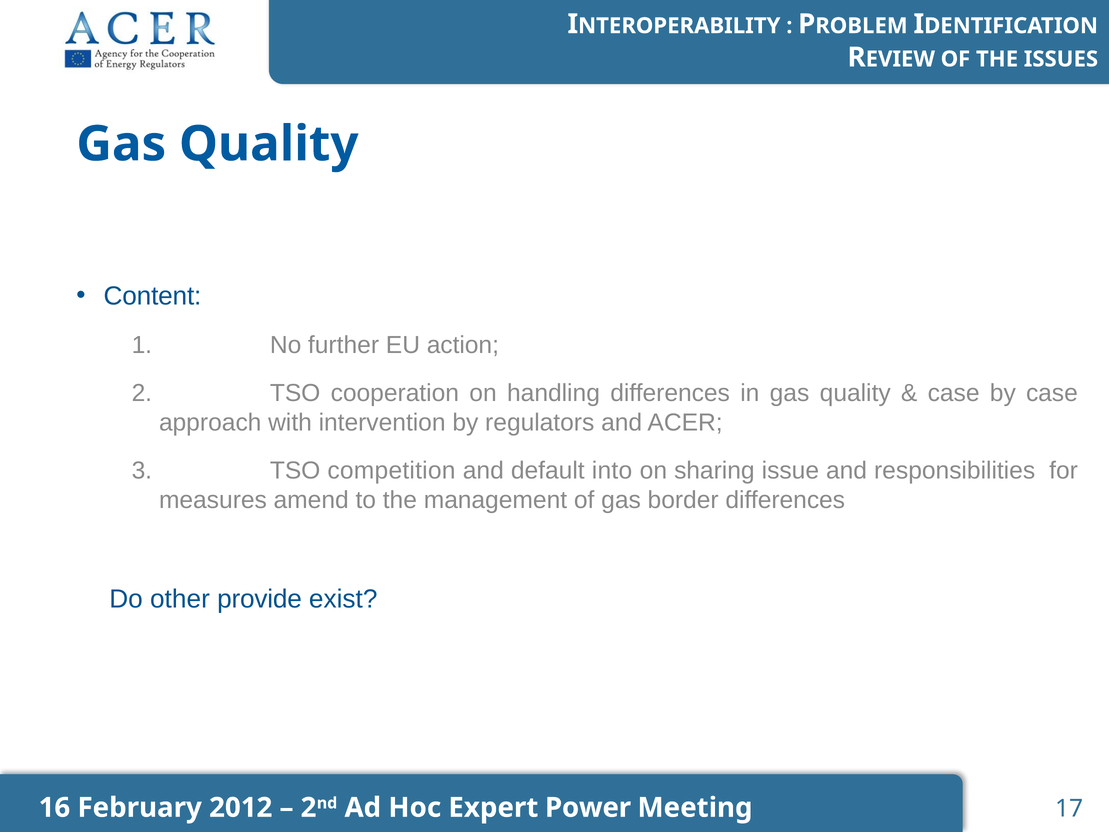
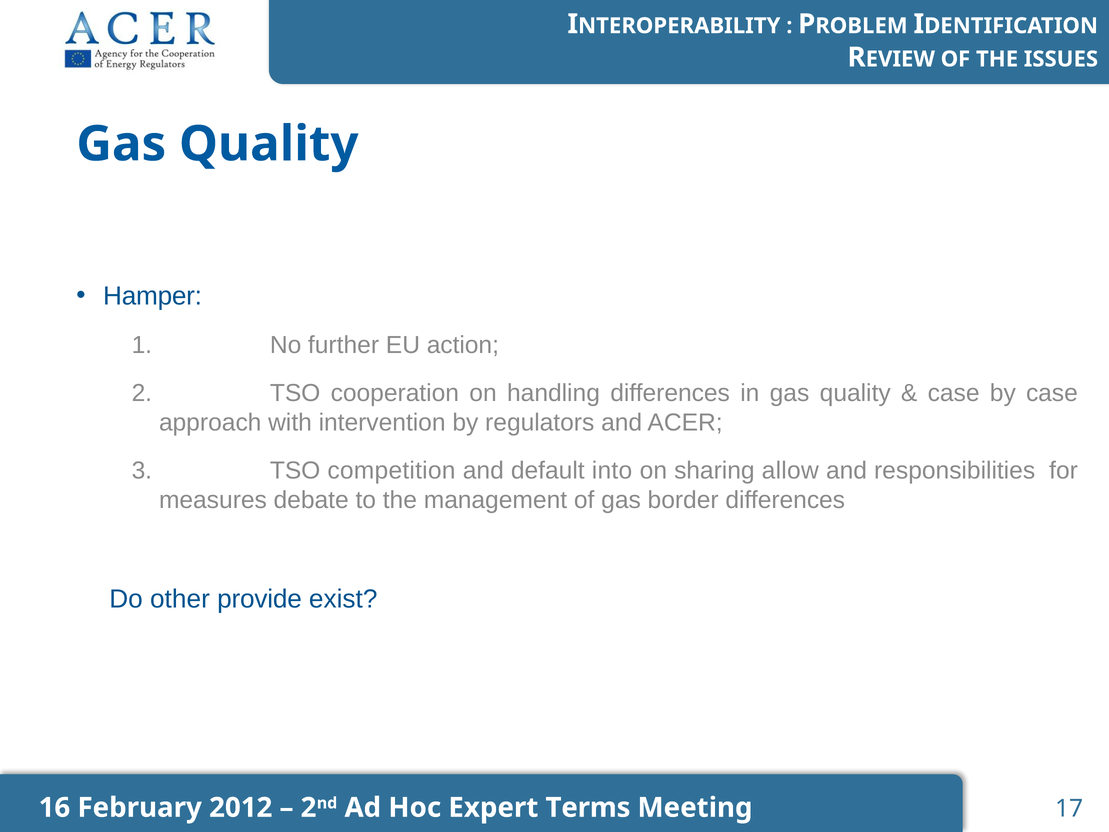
Content: Content -> Hamper (153, 296)
issue: issue -> allow (790, 471)
amend: amend -> debate (311, 500)
Power: Power -> Terms (588, 807)
